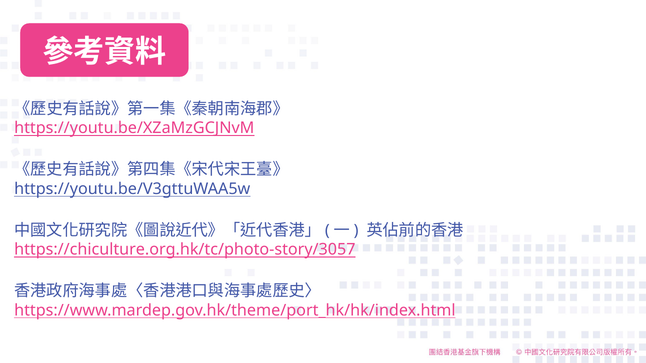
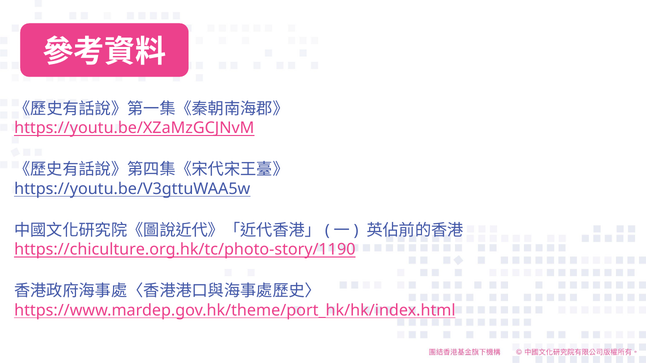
https://chiculture.org.hk/tc/photo-story/3057: https://chiculture.org.hk/tc/photo-story/3057 -> https://chiculture.org.hk/tc/photo-story/1190 (185, 250)
